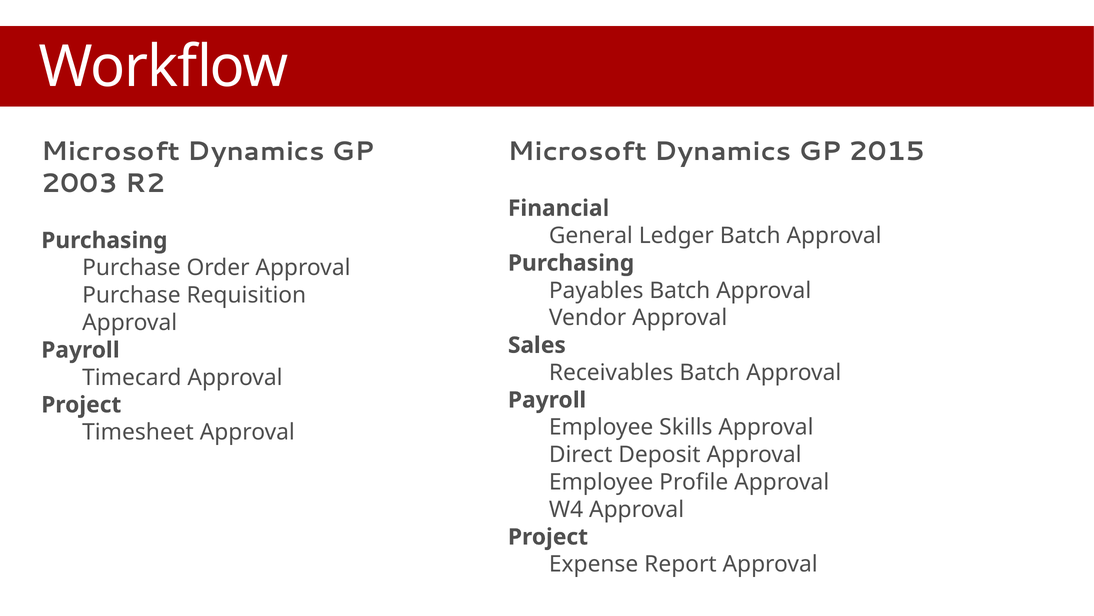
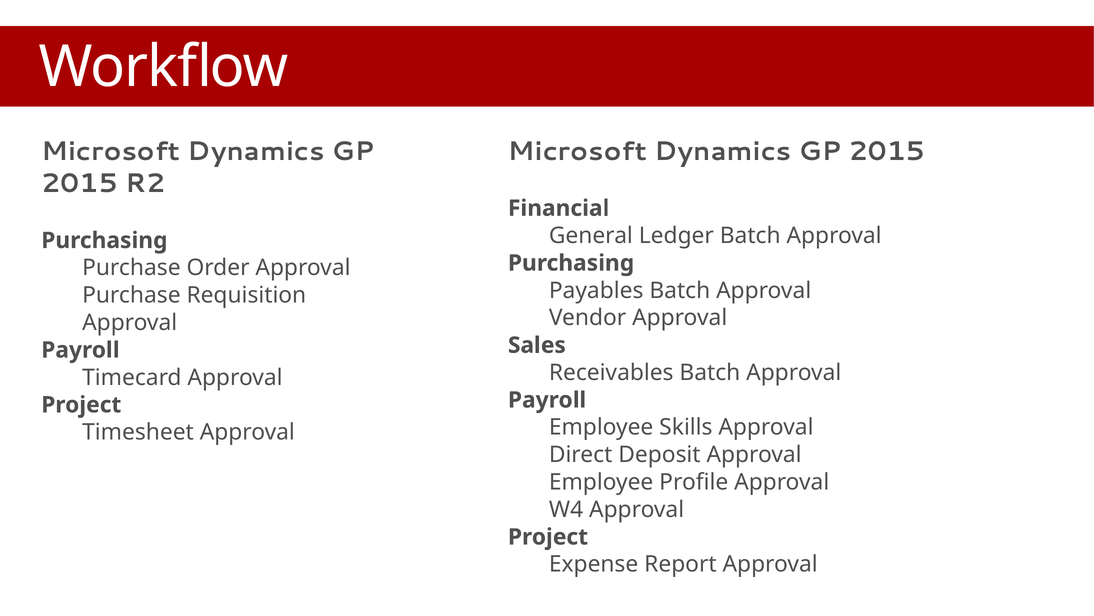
2003: 2003 -> 2015 (80, 183)
